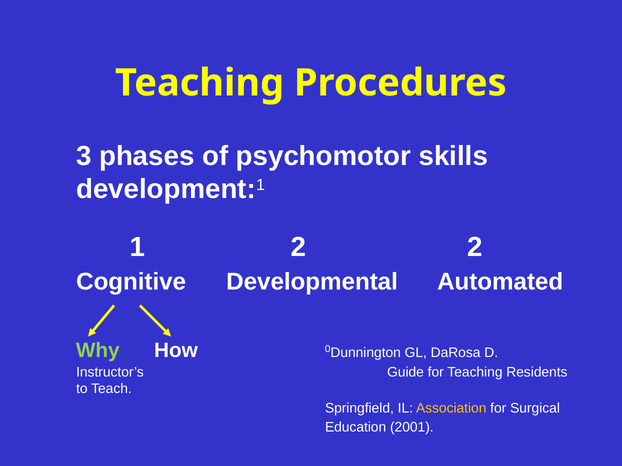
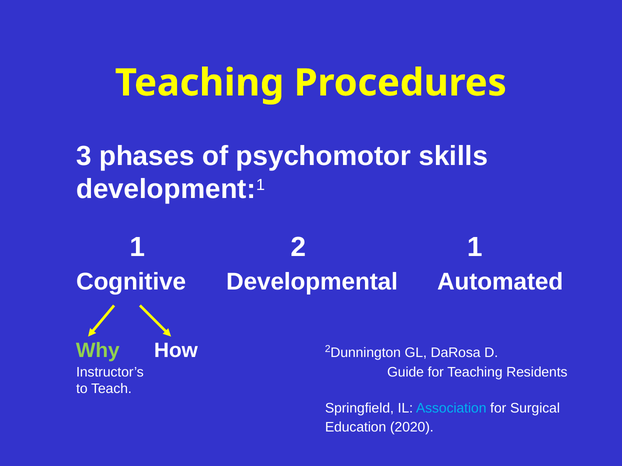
2 2: 2 -> 1 (475, 248)
How 0: 0 -> 2 (328, 349)
Association colour: yellow -> light blue (451, 408)
2001: 2001 -> 2020 (412, 428)
